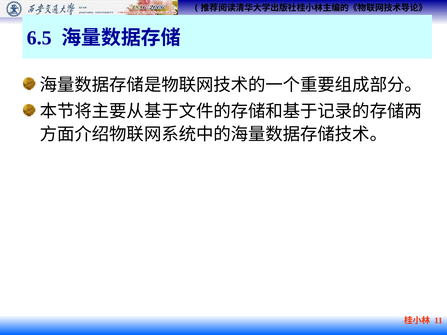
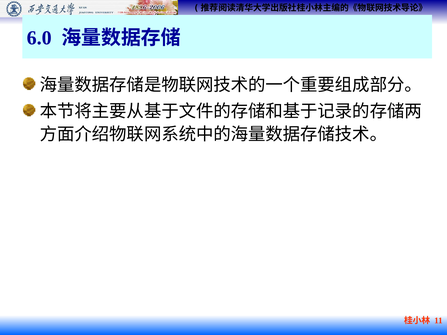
6.5: 6.5 -> 6.0 (39, 38)
